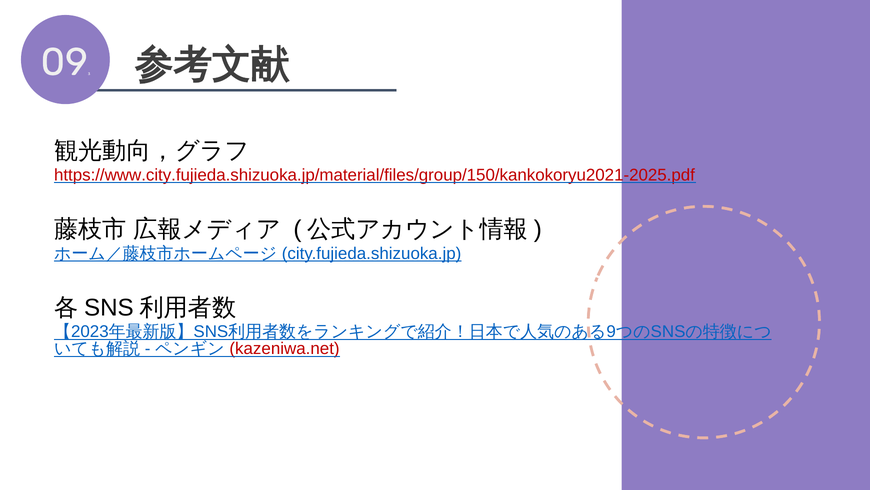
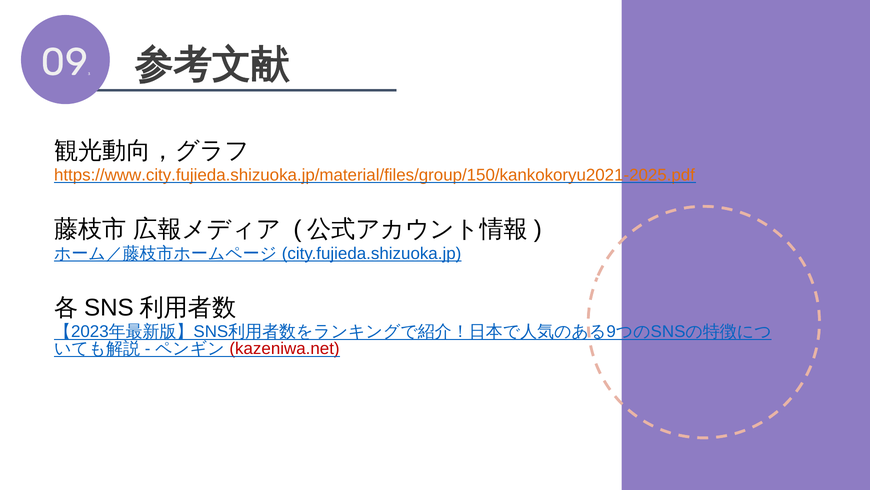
https://www.city.fujieda.shizuoka.jp/material/files/group/150/kankokoryu2021-2025.pdf colour: red -> orange (374, 175)
